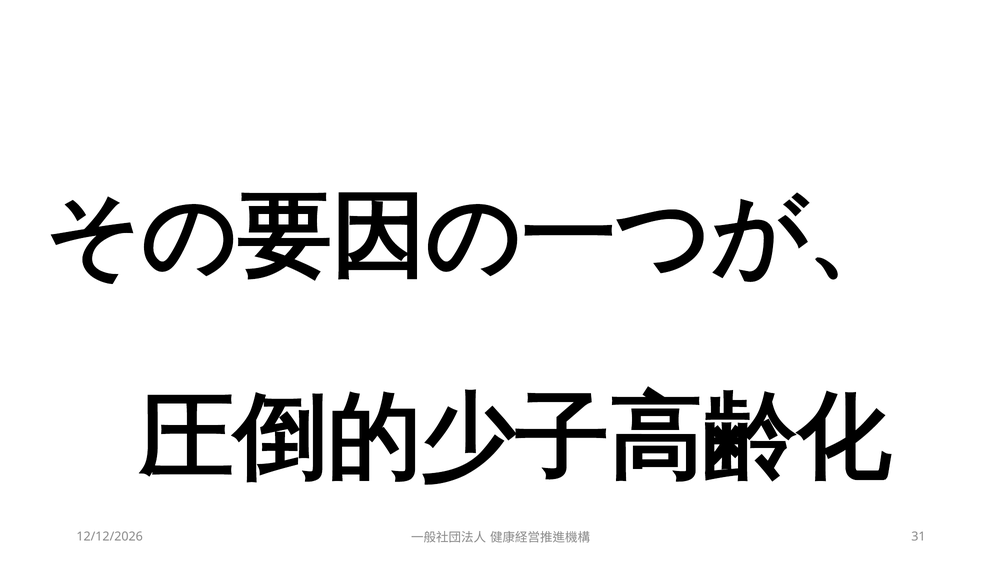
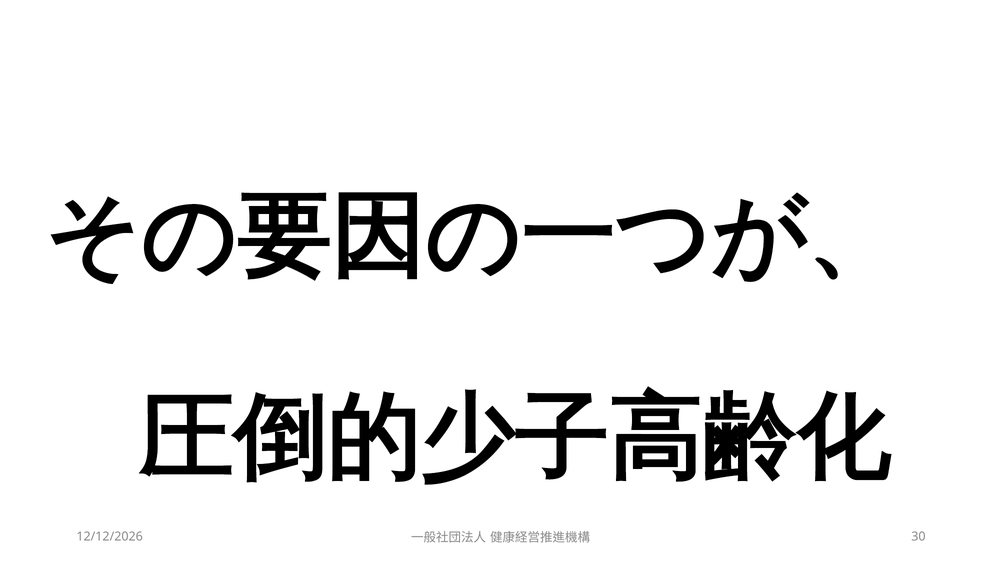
31: 31 -> 30 (918, 537)
